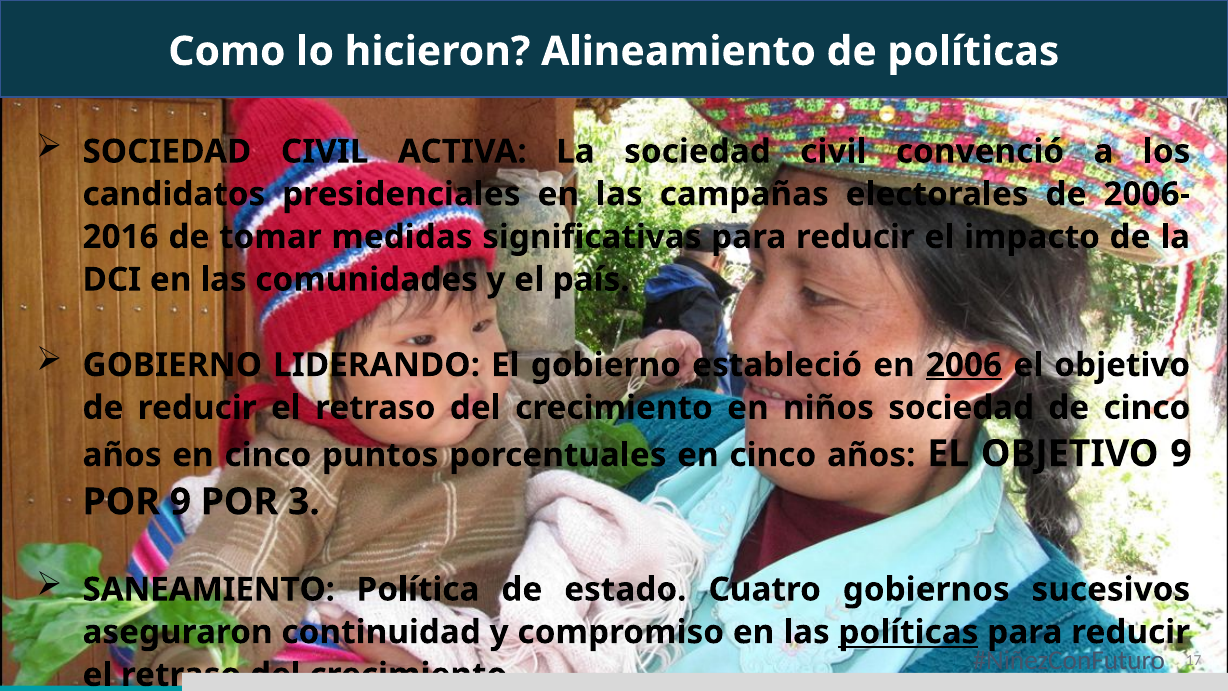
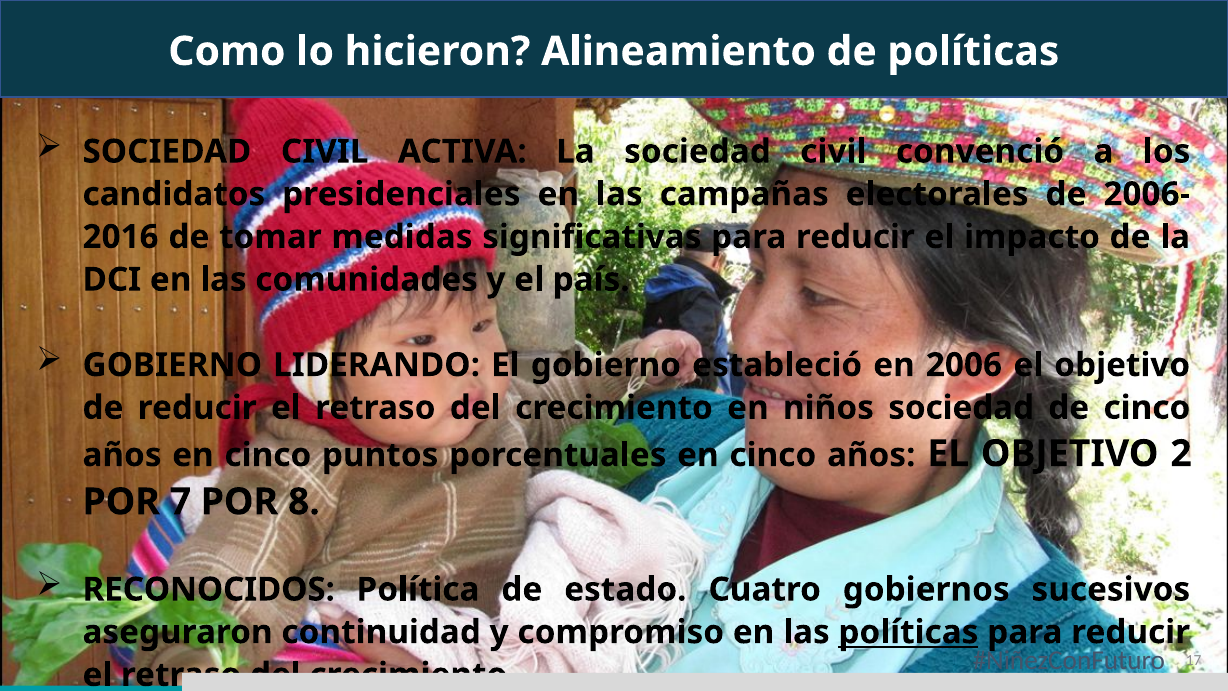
2006 underline: present -> none (964, 365)
OBJETIVO 9: 9 -> 2 (1181, 454)
POR 9: 9 -> 7 (180, 502)
3: 3 -> 8 (304, 502)
SANEAMIENTO: SANEAMIENTO -> RECONOCIDOS (209, 589)
